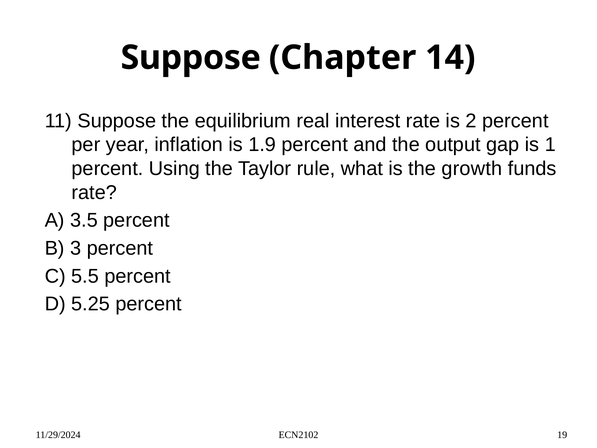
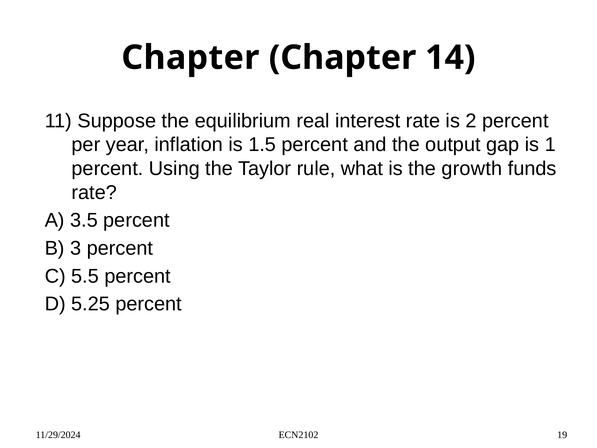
Suppose: Suppose -> Chapter (190, 58)
1.9: 1.9 -> 1.5 (262, 145)
